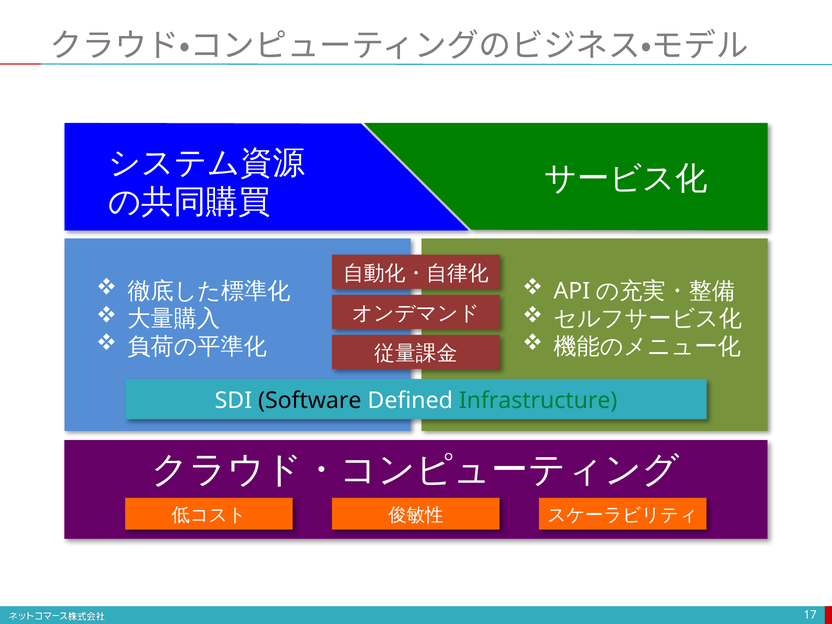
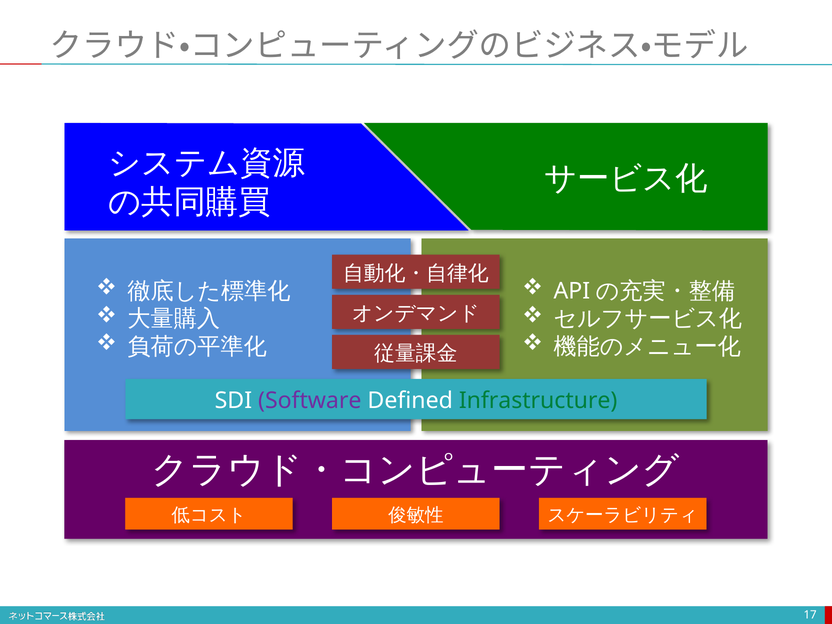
Software colour: black -> purple (310, 401)
